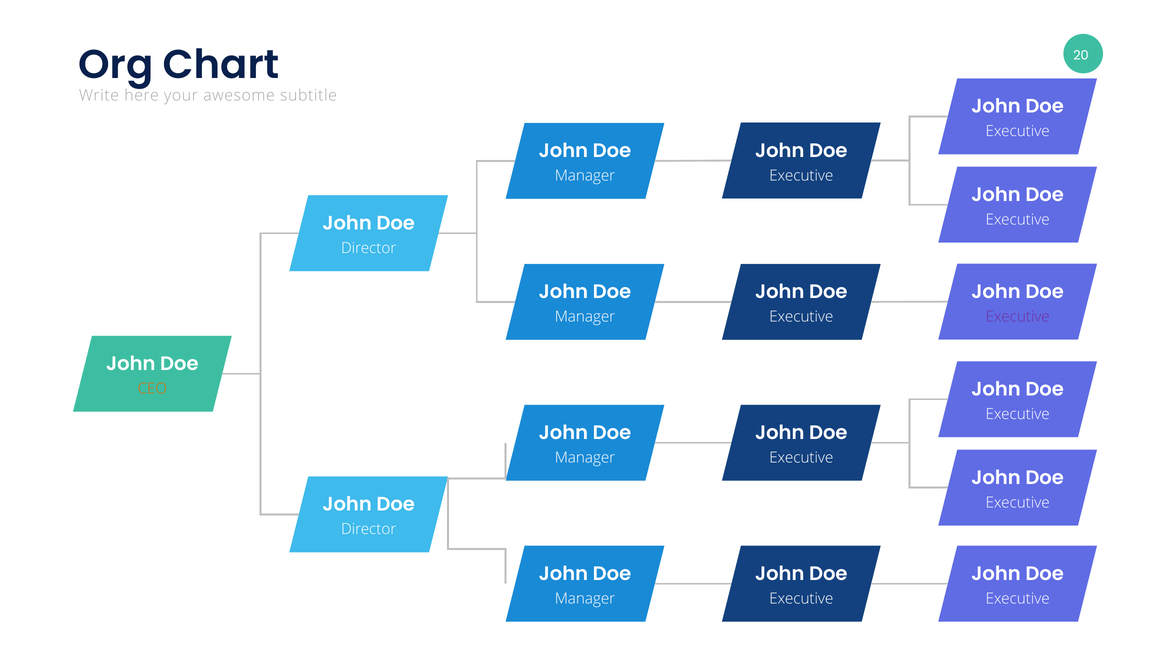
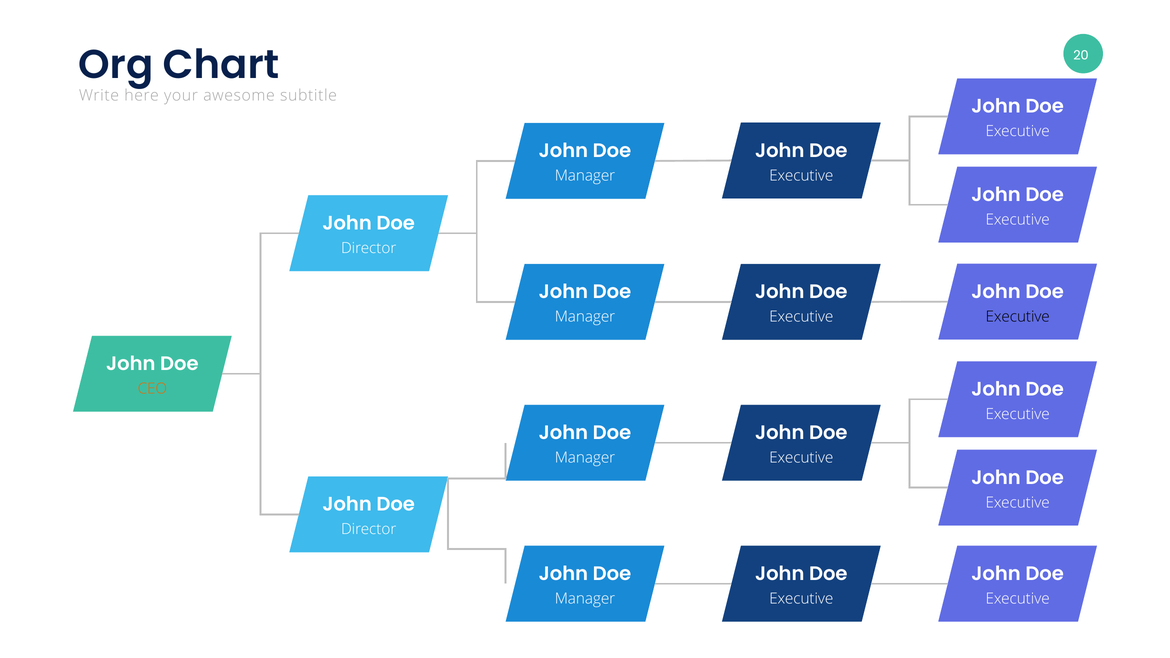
Executive colour: purple -> black (1018, 317)
